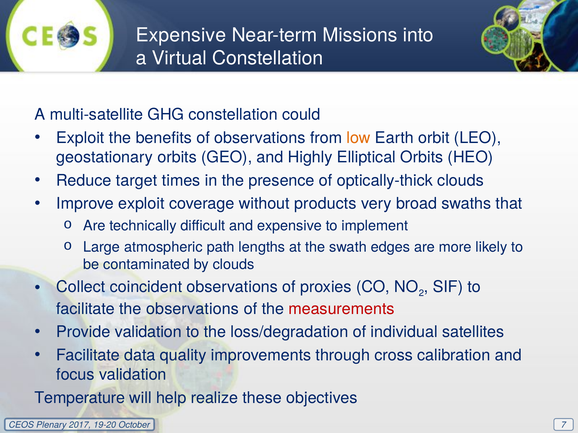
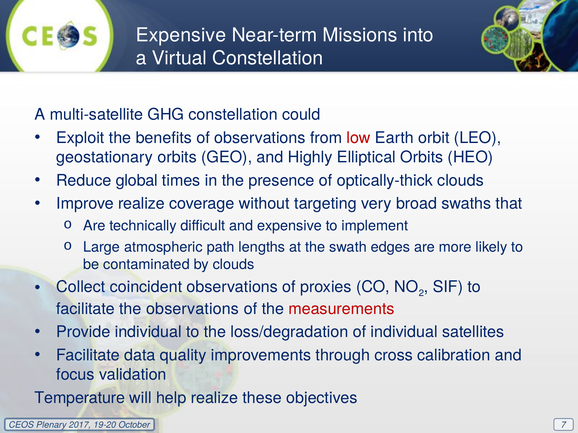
low colour: orange -> red (359, 138)
target: target -> global (137, 181)
Improve exploit: exploit -> realize (141, 204)
products: products -> targeting (325, 204)
Provide validation: validation -> individual (148, 332)
